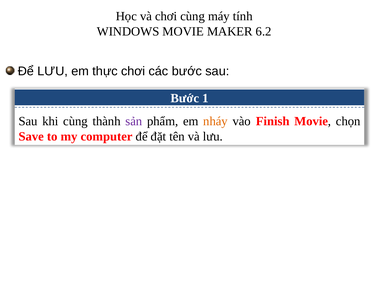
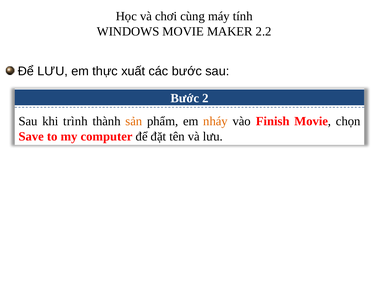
6.2: 6.2 -> 2.2 (264, 31)
thực chơi: chơi -> xuất (133, 71)
1: 1 -> 2 (205, 98)
khi cùng: cùng -> trình (75, 121)
sản colour: purple -> orange (134, 121)
